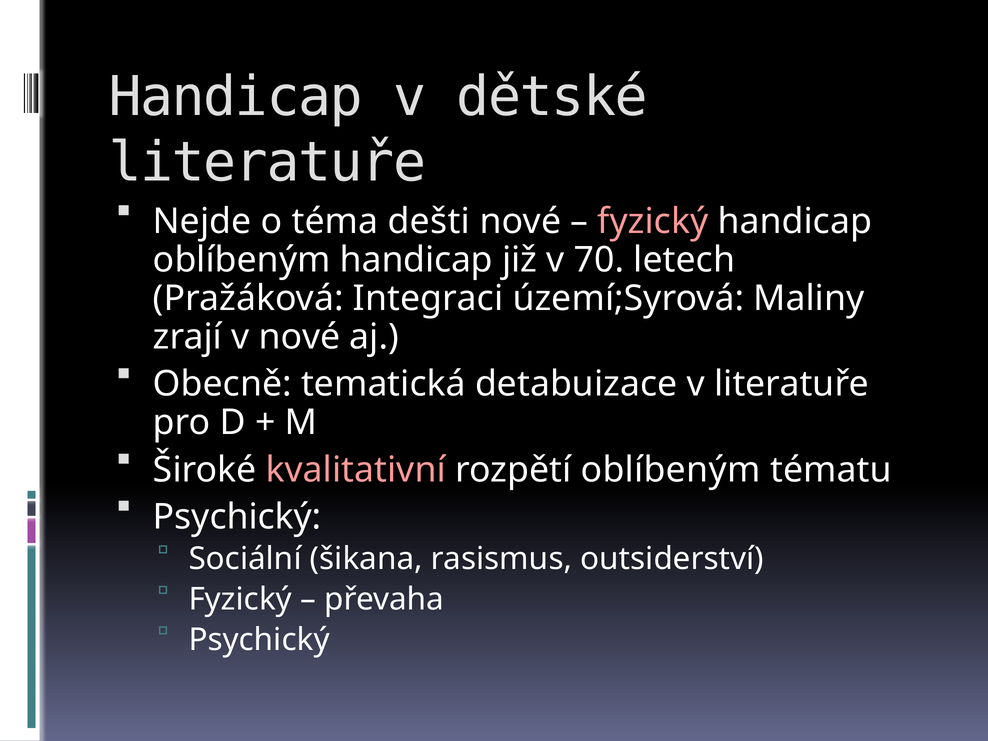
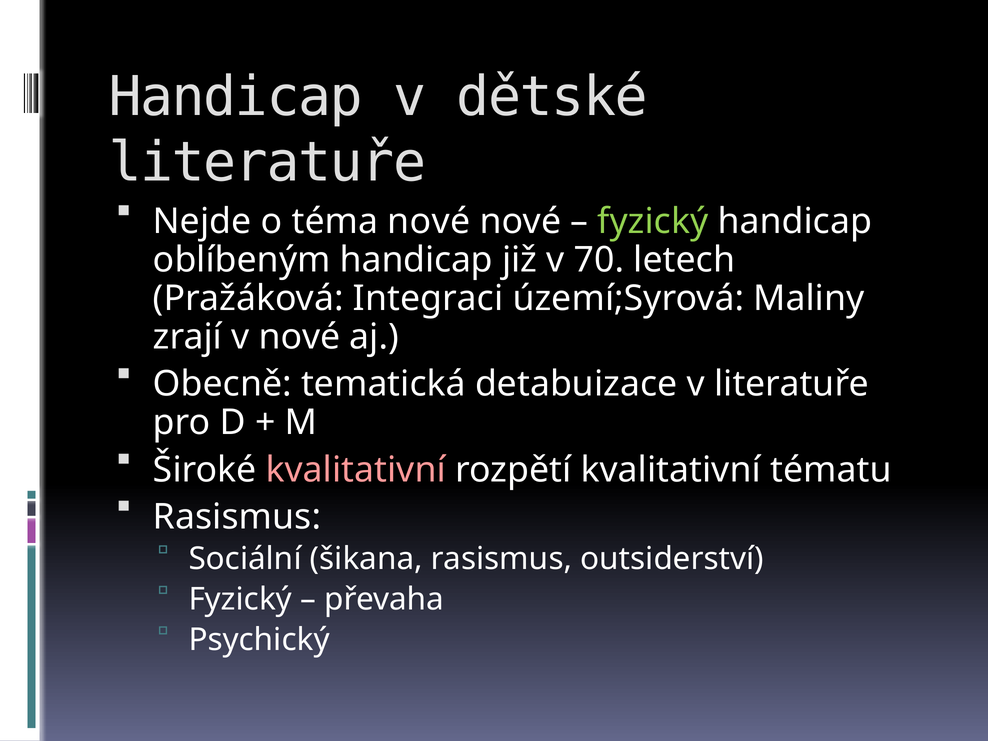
téma dešti: dešti -> nové (429, 221)
fyzický colour: pink -> light green (653, 221)
rozpětí oblíbeným: oblíbeným -> kvalitativní (671, 470)
Psychický: Psychický -> Rasismus (237, 517)
